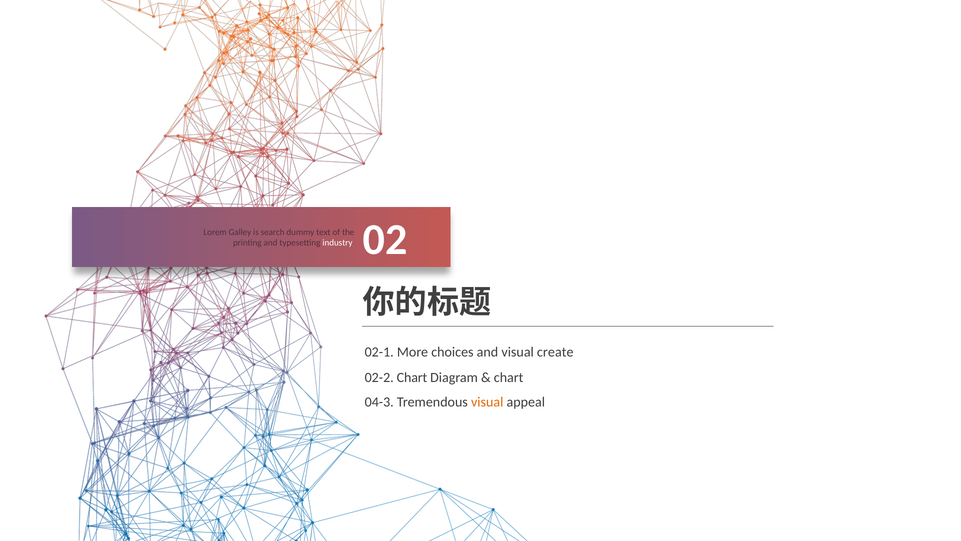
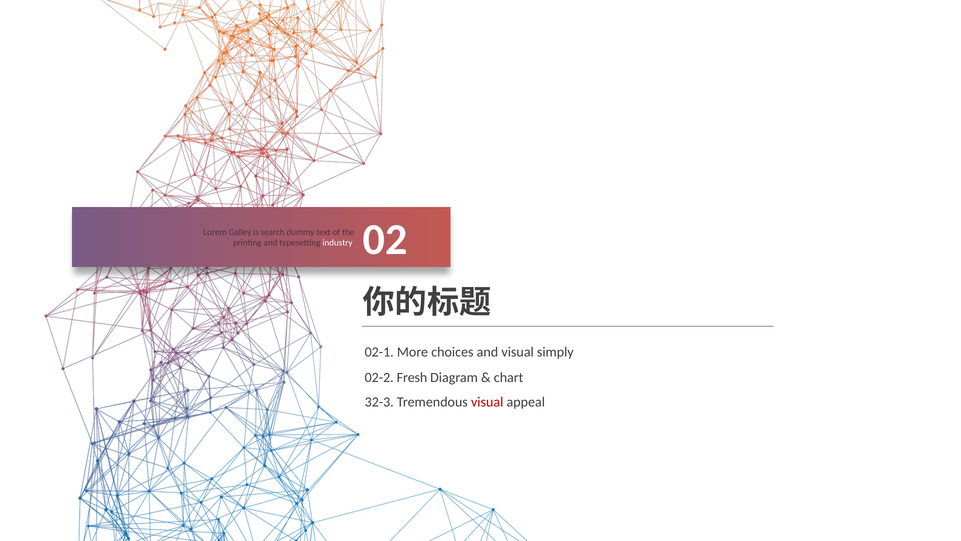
create: create -> simply (555, 352)
02-2 Chart: Chart -> Fresh (412, 377)
04-3: 04-3 -> 32-3 (379, 402)
visual colour: orange -> red (487, 402)
